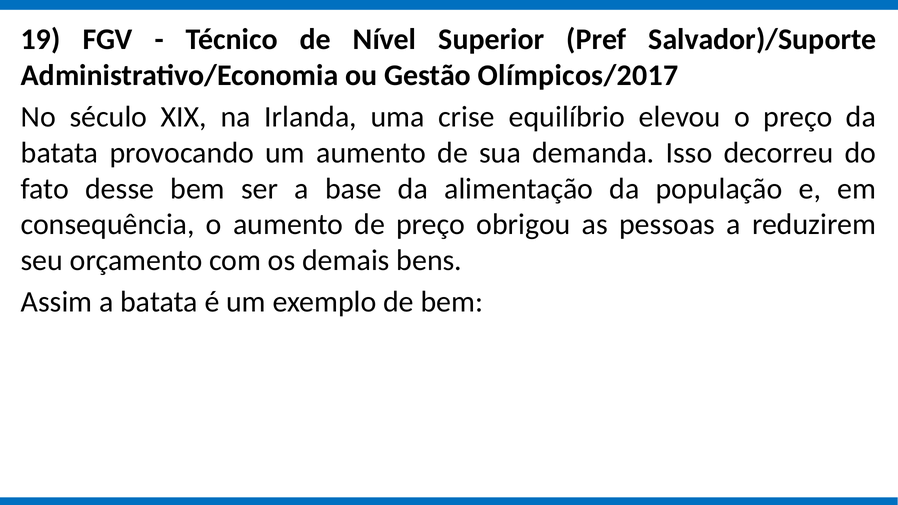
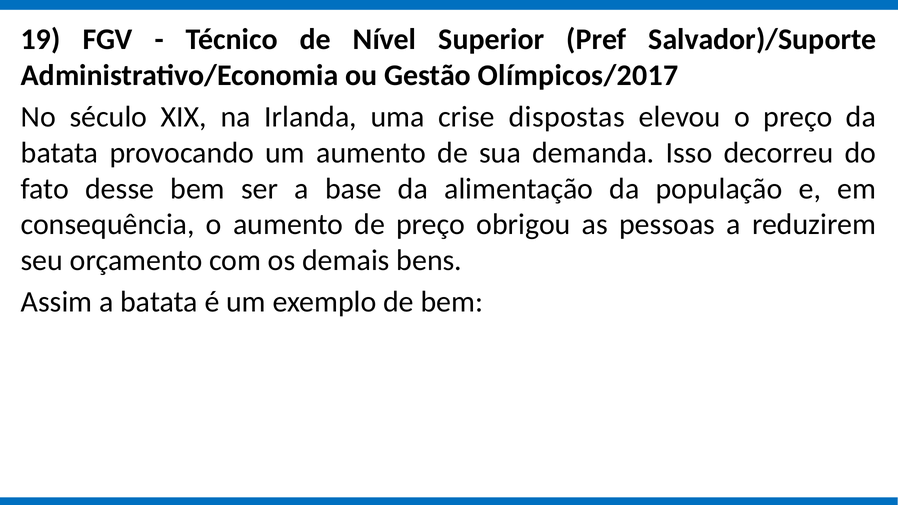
equilíbrio: equilíbrio -> dispostas (567, 117)
